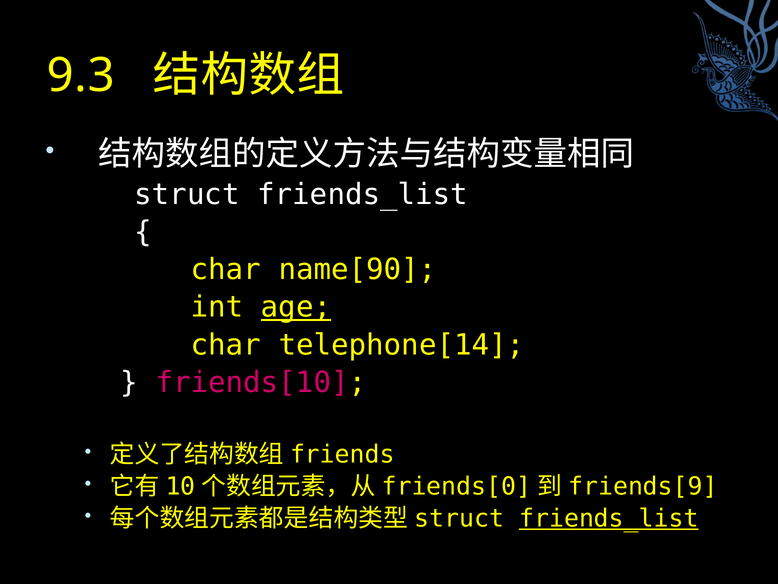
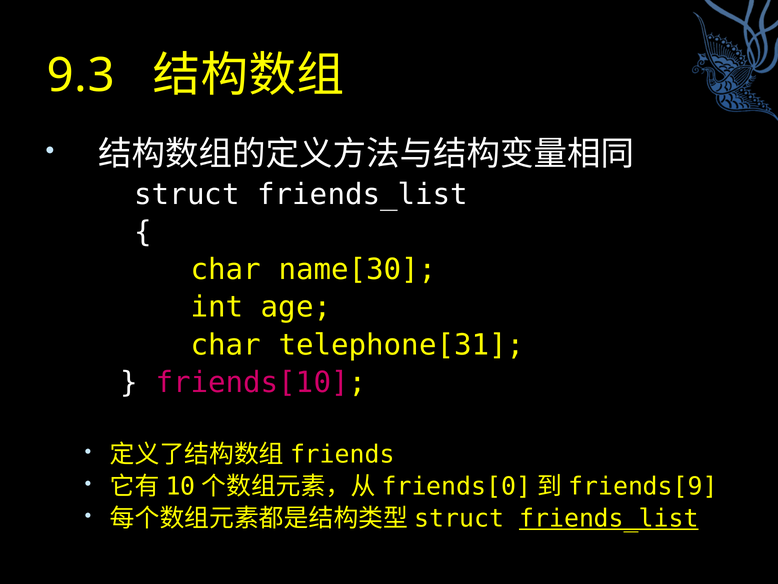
name[90: name[90 -> name[30 (358, 269)
age underline: present -> none (296, 307)
telephone[14: telephone[14 -> telephone[31 (401, 345)
